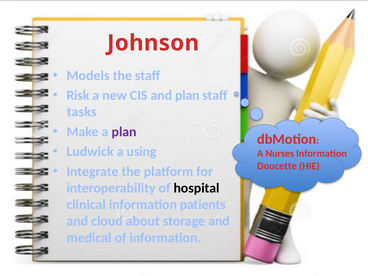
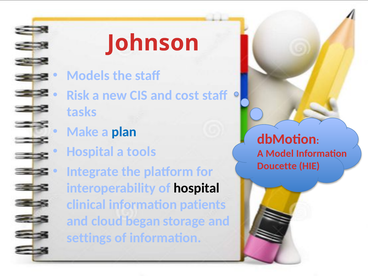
and plan: plan -> cost (187, 95)
plan colour: purple -> blue (124, 132)
Ludwick: Ludwick -> Hospital (90, 152)
using: using -> tools (141, 152)
Nurses: Nurses -> Model (280, 154)
about: about -> began (143, 221)
medical: medical -> settings (89, 238)
